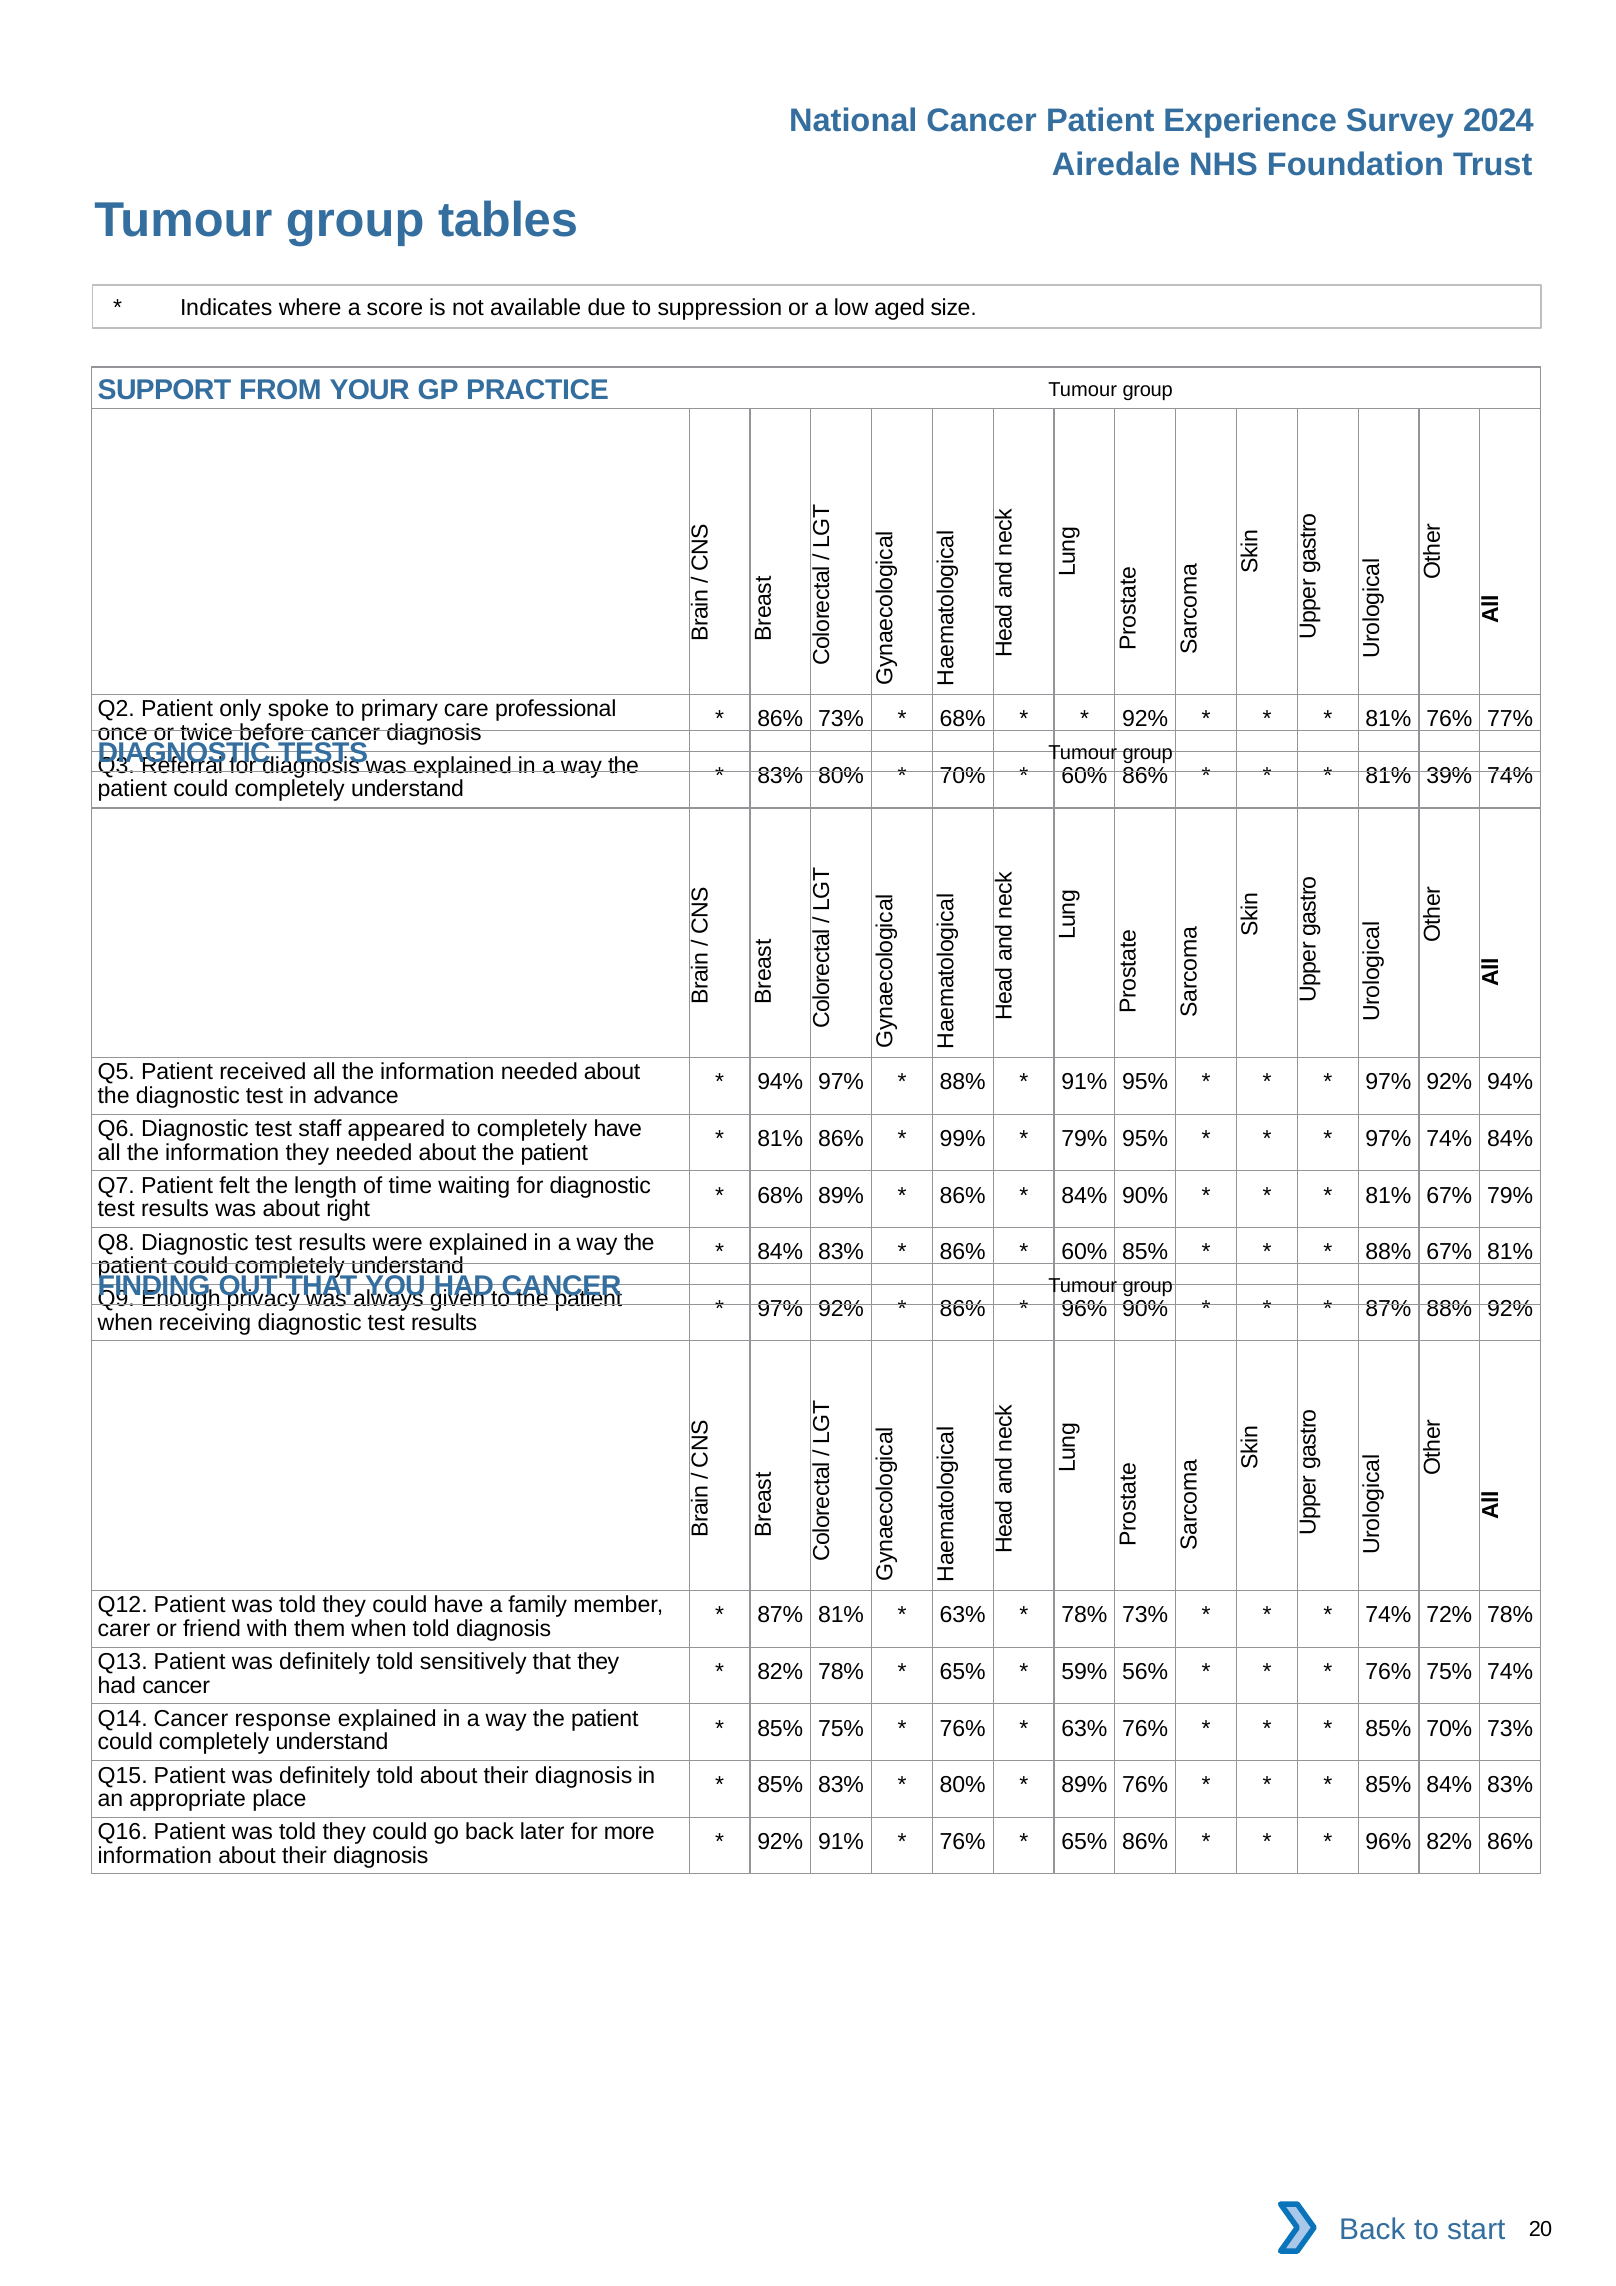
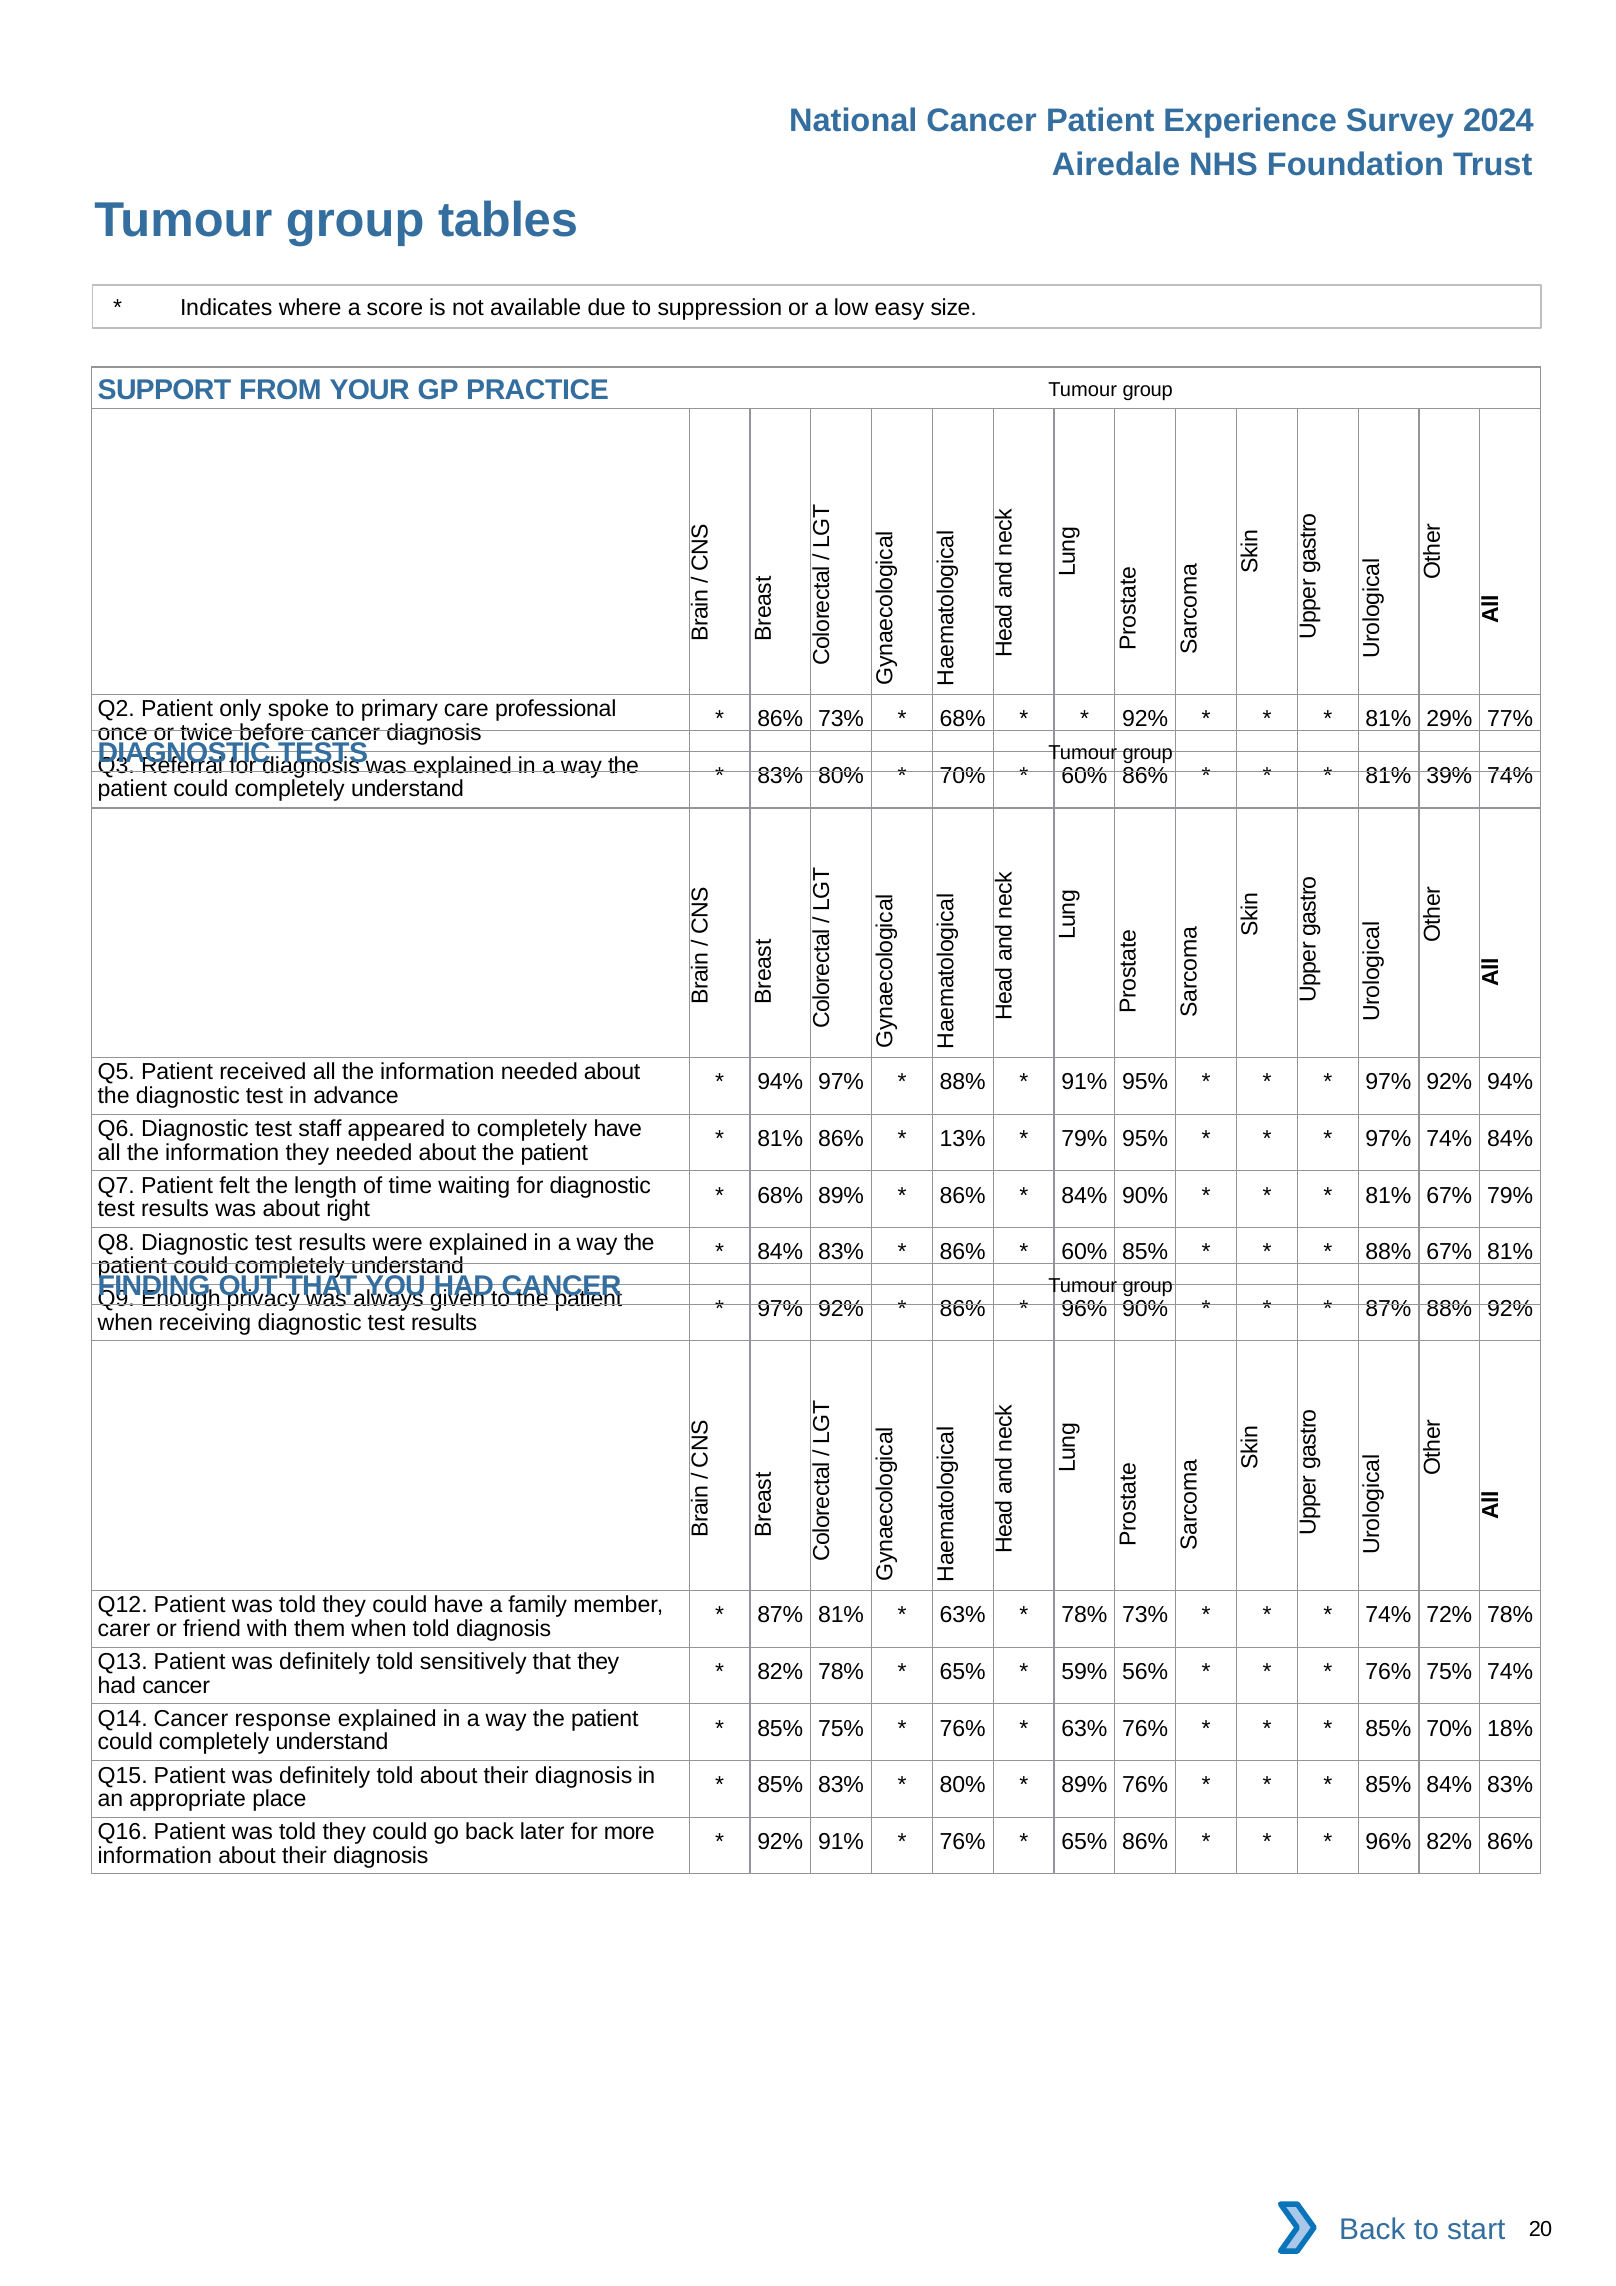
aged: aged -> easy (899, 308)
81% 76%: 76% -> 29% (1449, 719)
99%: 99% -> 13% (963, 1139)
70% 73%: 73% -> 18% (1510, 1729)
